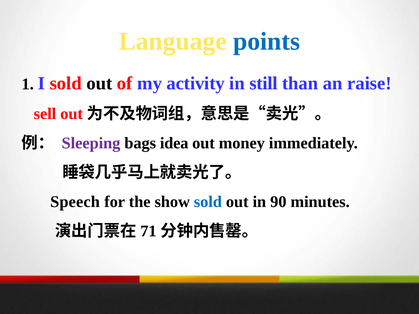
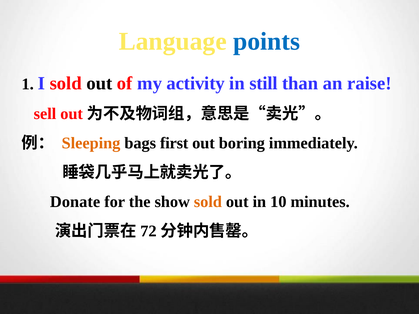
Sleeping colour: purple -> orange (91, 143)
idea: idea -> first (174, 143)
money: money -> boring (242, 143)
Speech: Speech -> Donate (75, 202)
sold colour: blue -> orange (208, 202)
90: 90 -> 10 (278, 202)
71: 71 -> 72 (148, 231)
